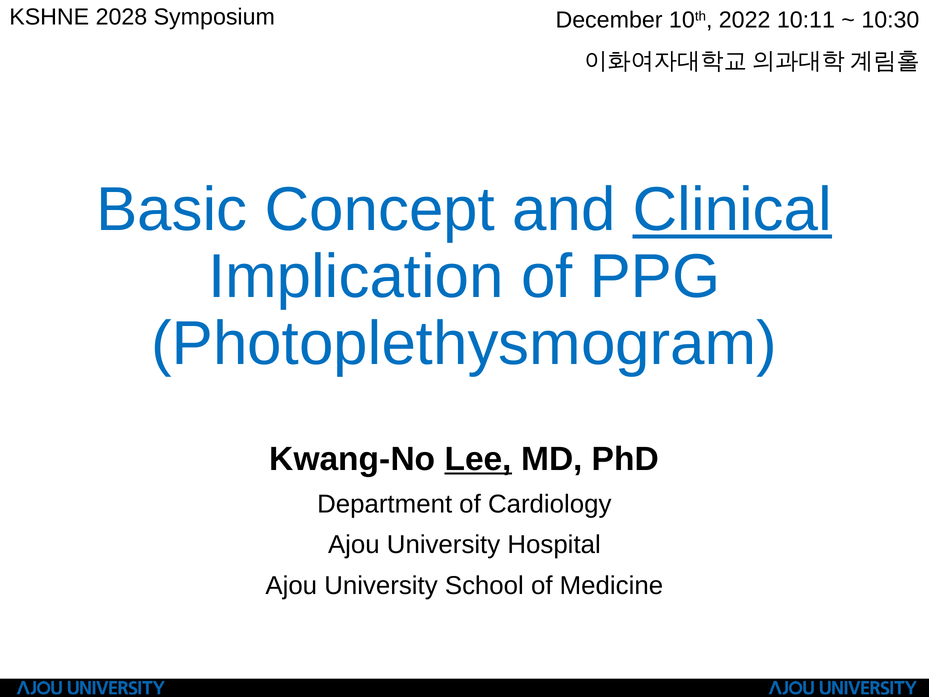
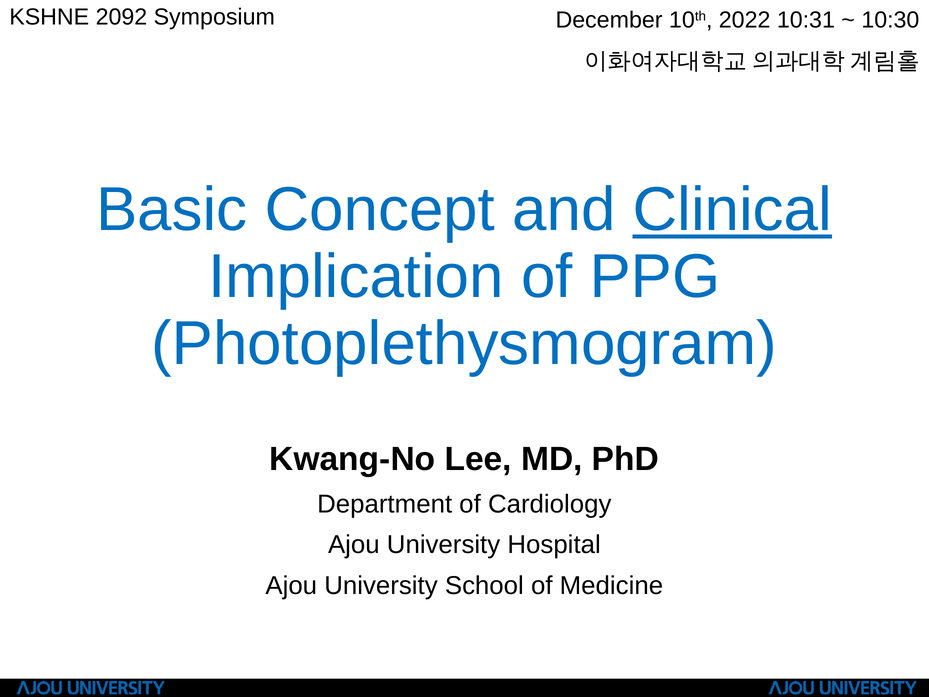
2028: 2028 -> 2092 (121, 17)
10:11: 10:11 -> 10:31 (806, 20)
Lee underline: present -> none (478, 459)
